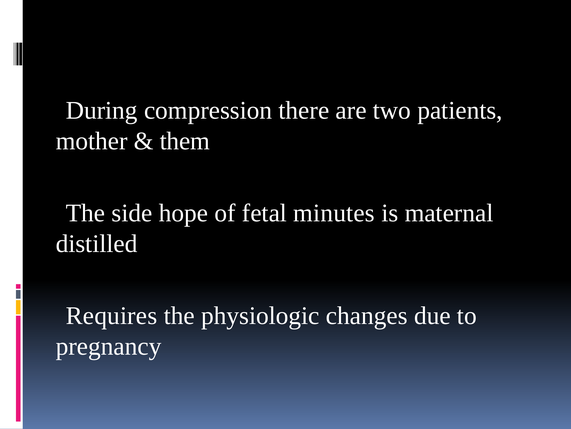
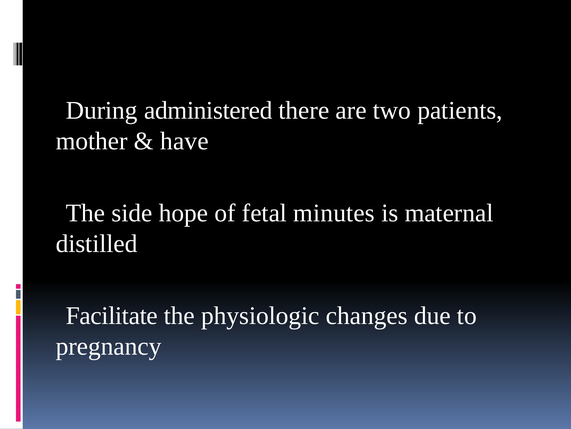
compression: compression -> administered (208, 110)
them: them -> have (185, 141)
Requires: Requires -> Facilitate (112, 315)
